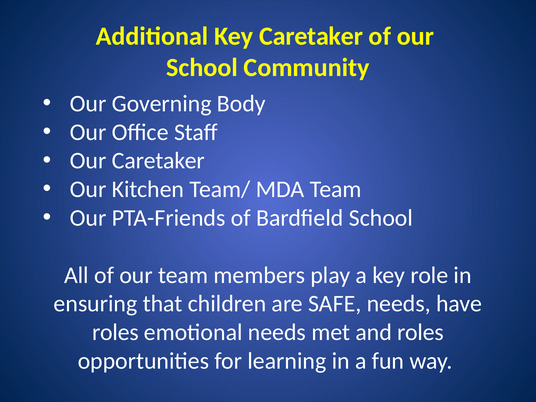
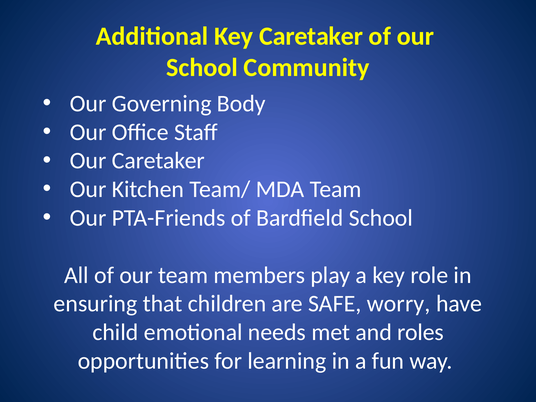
SAFE needs: needs -> worry (399, 304)
roles: roles -> child (115, 332)
